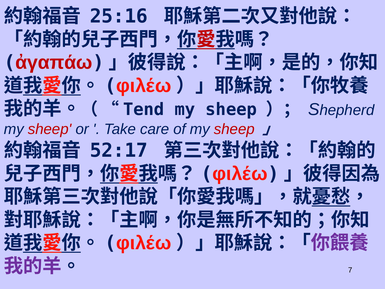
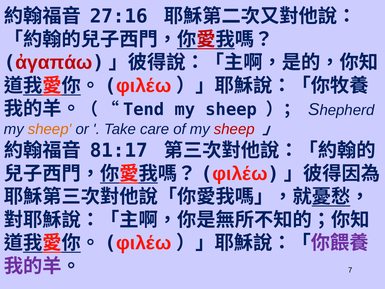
25:16: 25:16 -> 27:16 (119, 16)
sheep colour: red -> orange (50, 129)
52:17: 52:17 -> 81:17 (119, 150)
